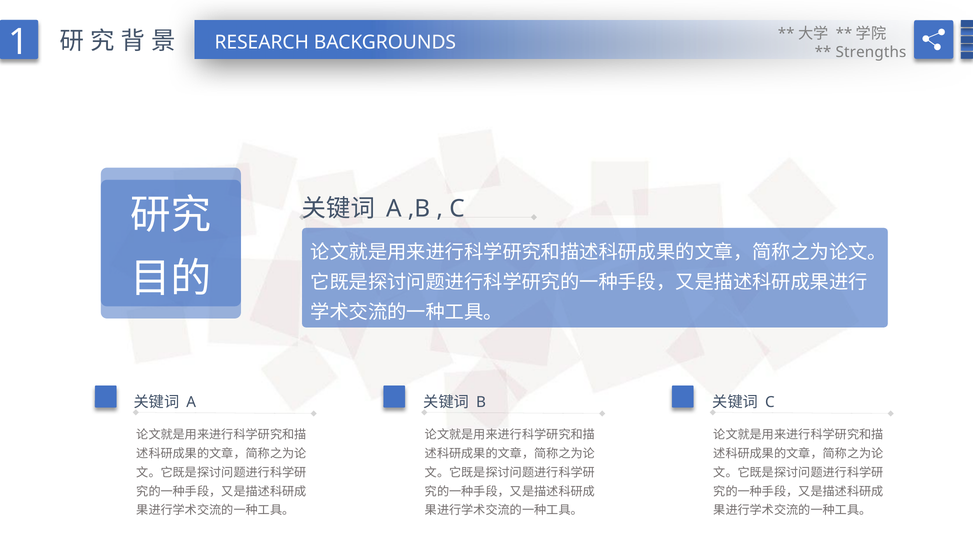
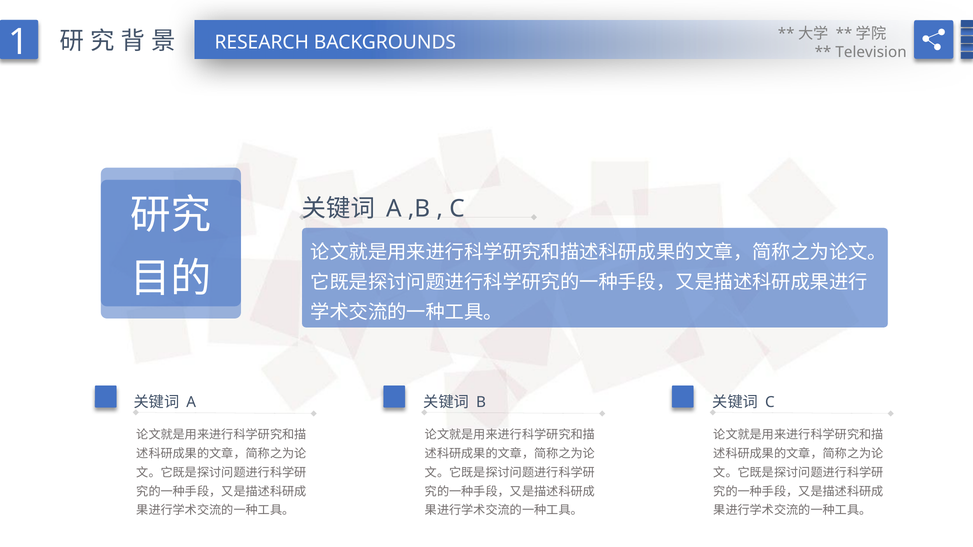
Strengths: Strengths -> Television (871, 52)
